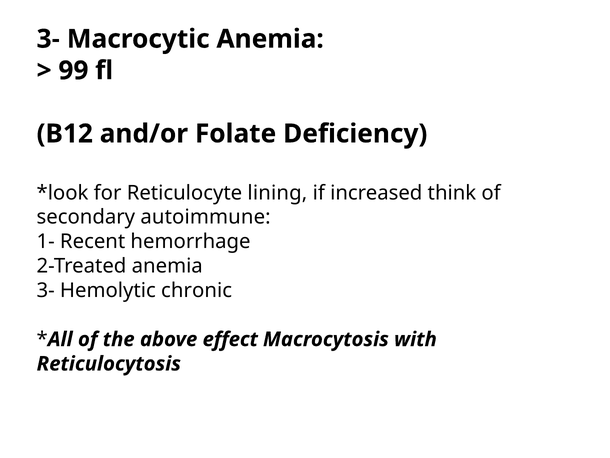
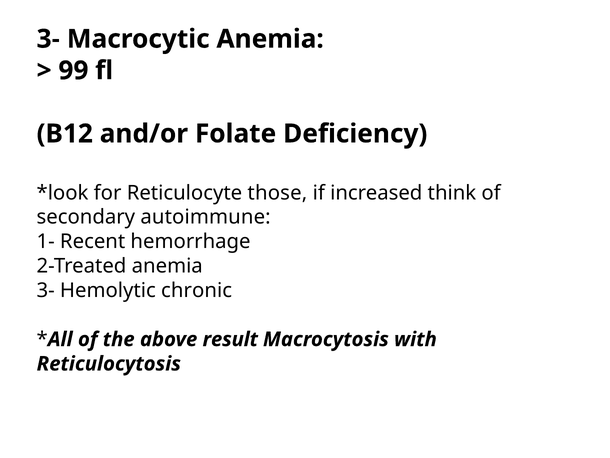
lining: lining -> those (277, 193)
effect: effect -> result (230, 339)
